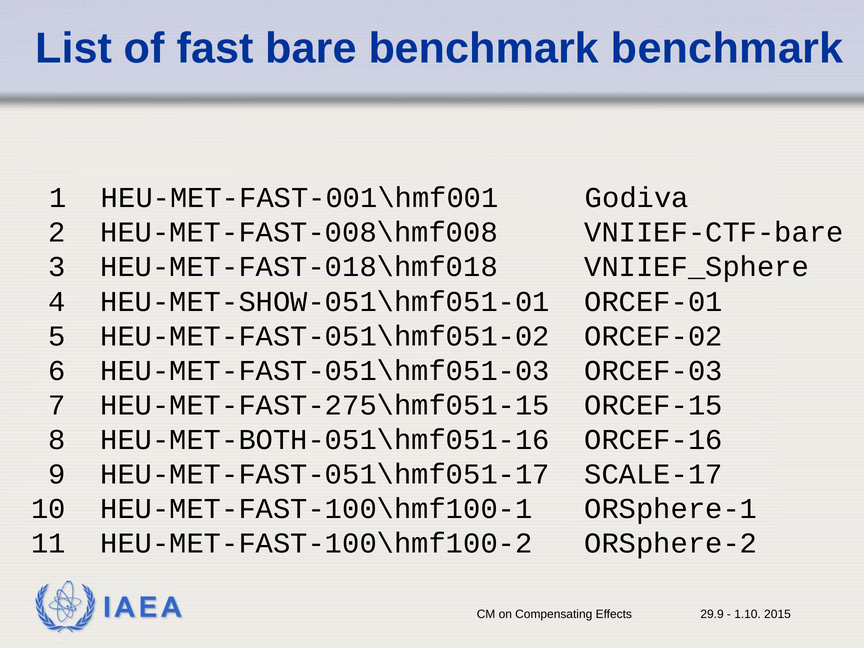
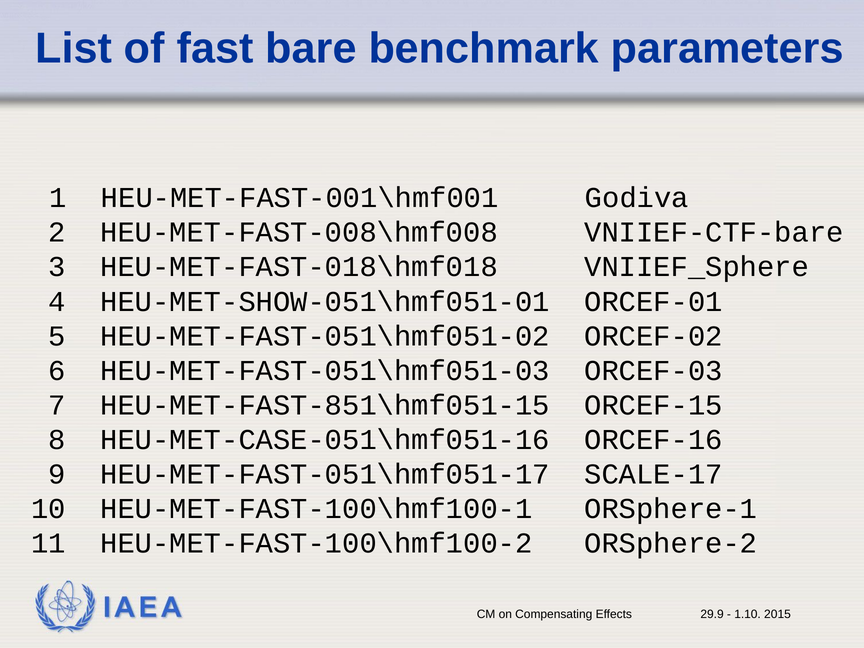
benchmark benchmark: benchmark -> parameters (727, 48)
HEU-MET-FAST-275\hmf051-15: HEU-MET-FAST-275\hmf051-15 -> HEU-MET-FAST-851\hmf051-15 (325, 405)
HEU-MET-BOTH-051\hmf051-16: HEU-MET-BOTH-051\hmf051-16 -> HEU-MET-CASE-051\hmf051-16 (325, 440)
